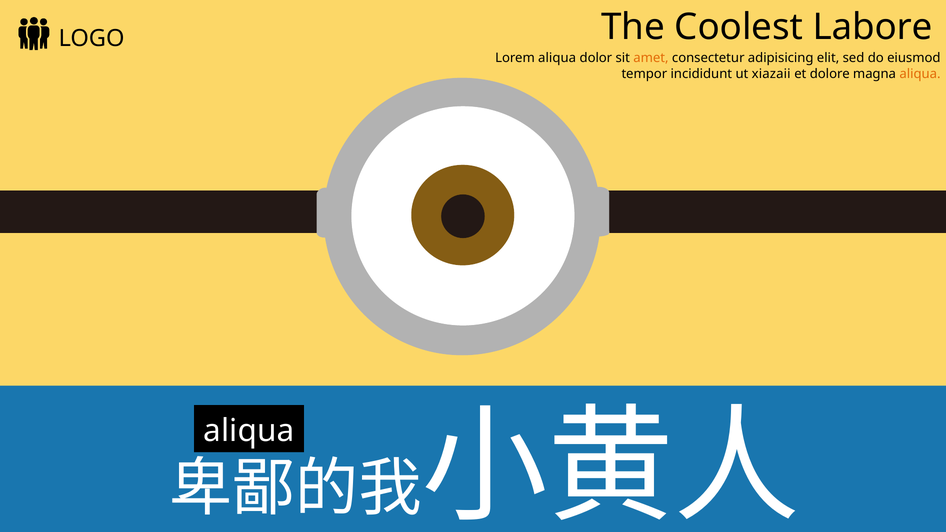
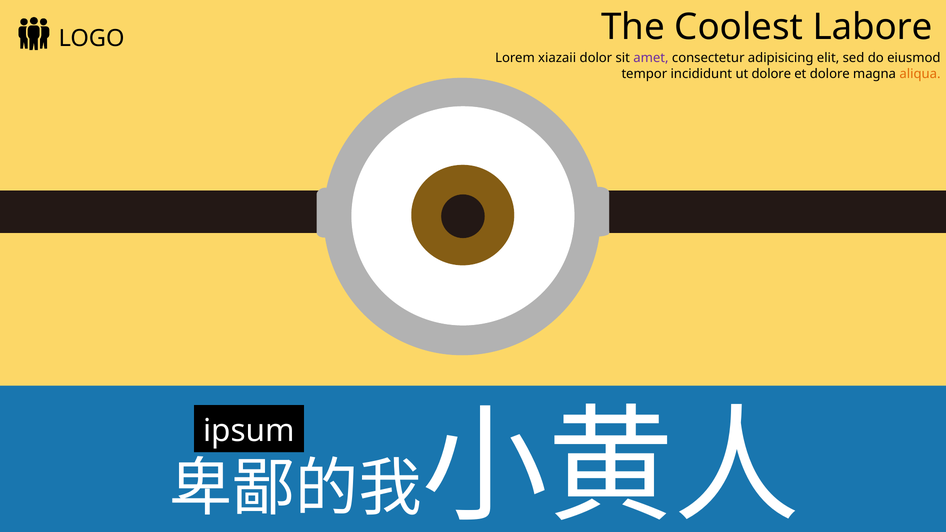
Lorem aliqua: aliqua -> xiazaii (557, 58)
amet colour: orange -> purple (651, 58)
ut xiazaii: xiazaii -> dolore (771, 74)
aliqua: aliqua -> ipsum (249, 431)
